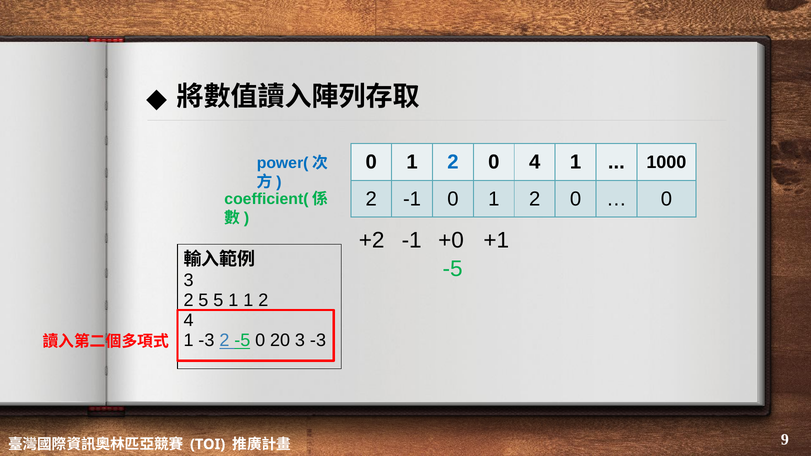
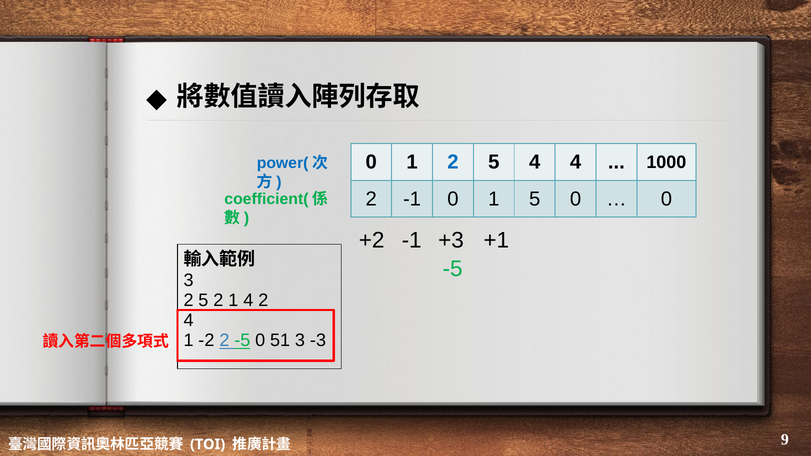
0: 0 -> 5 (494, 162)
1: 1 -> 4 (576, 162)
-1 0 1 2: 2 -> 5 (535, 199)
+0: +0 -> +3 (451, 240)
5 5: 5 -> 2 (218, 301)
1 1: 1 -> 4 (248, 301)
1 -3: -3 -> -2 (206, 341)
20: 20 -> 51 (280, 341)
